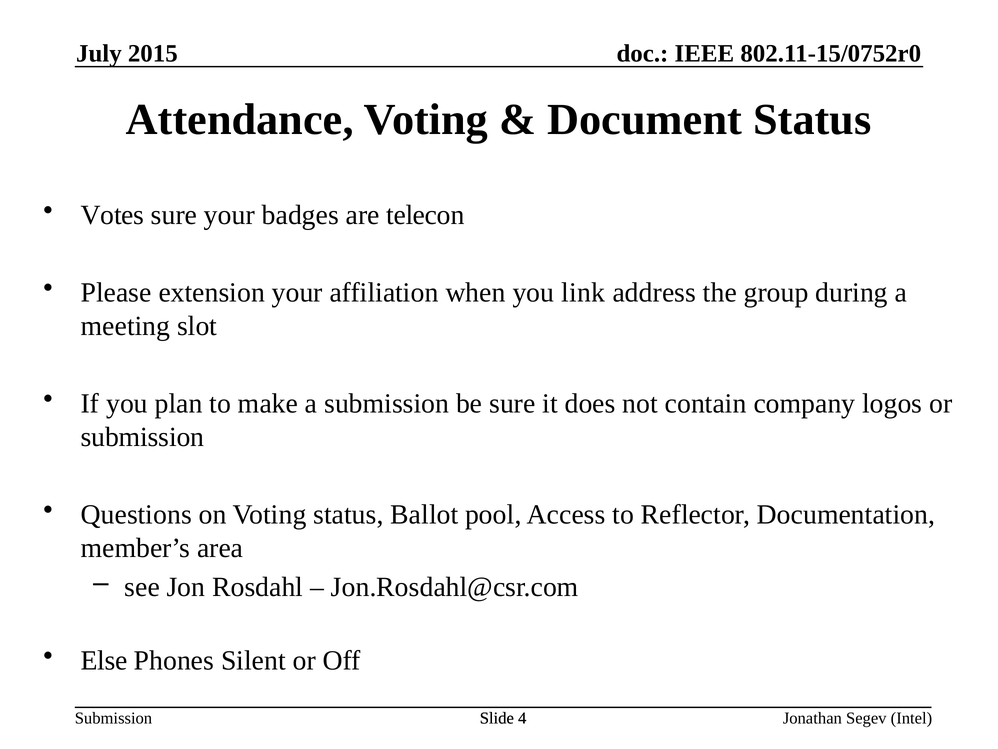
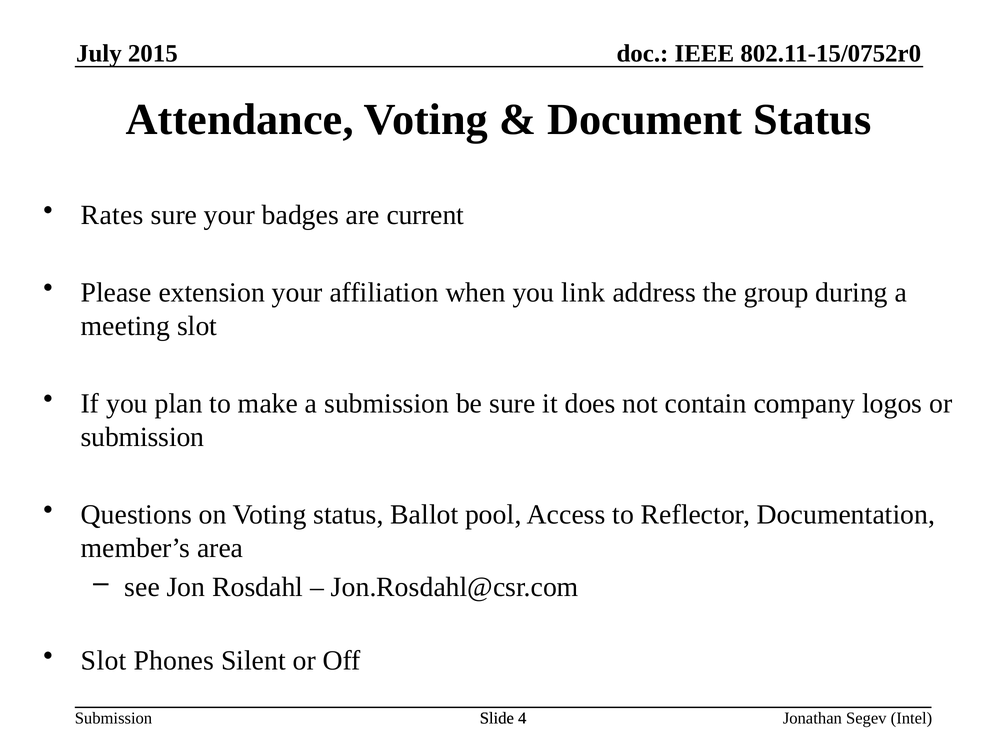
Votes: Votes -> Rates (112, 215)
telecon: telecon -> current (425, 215)
Else: Else -> Slot (104, 660)
